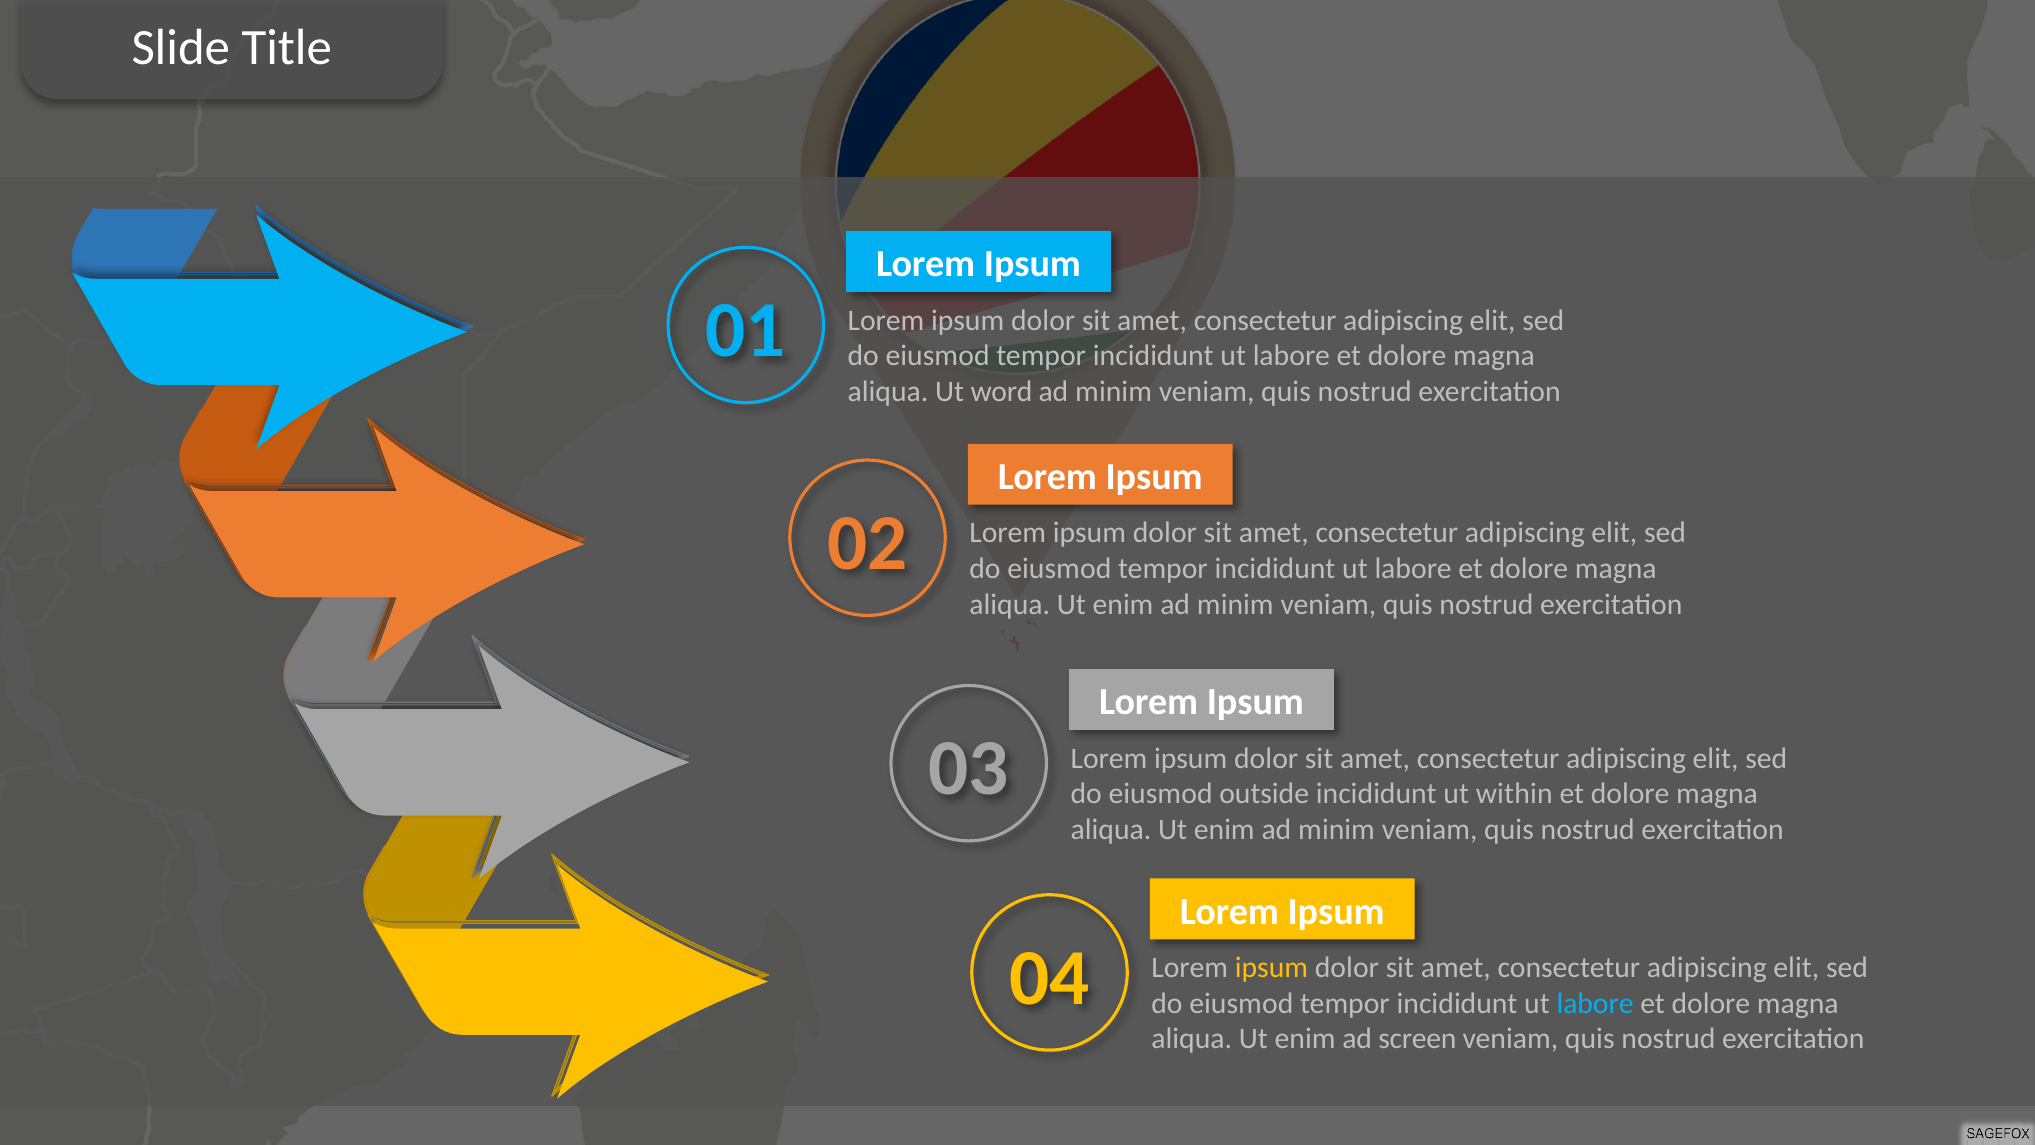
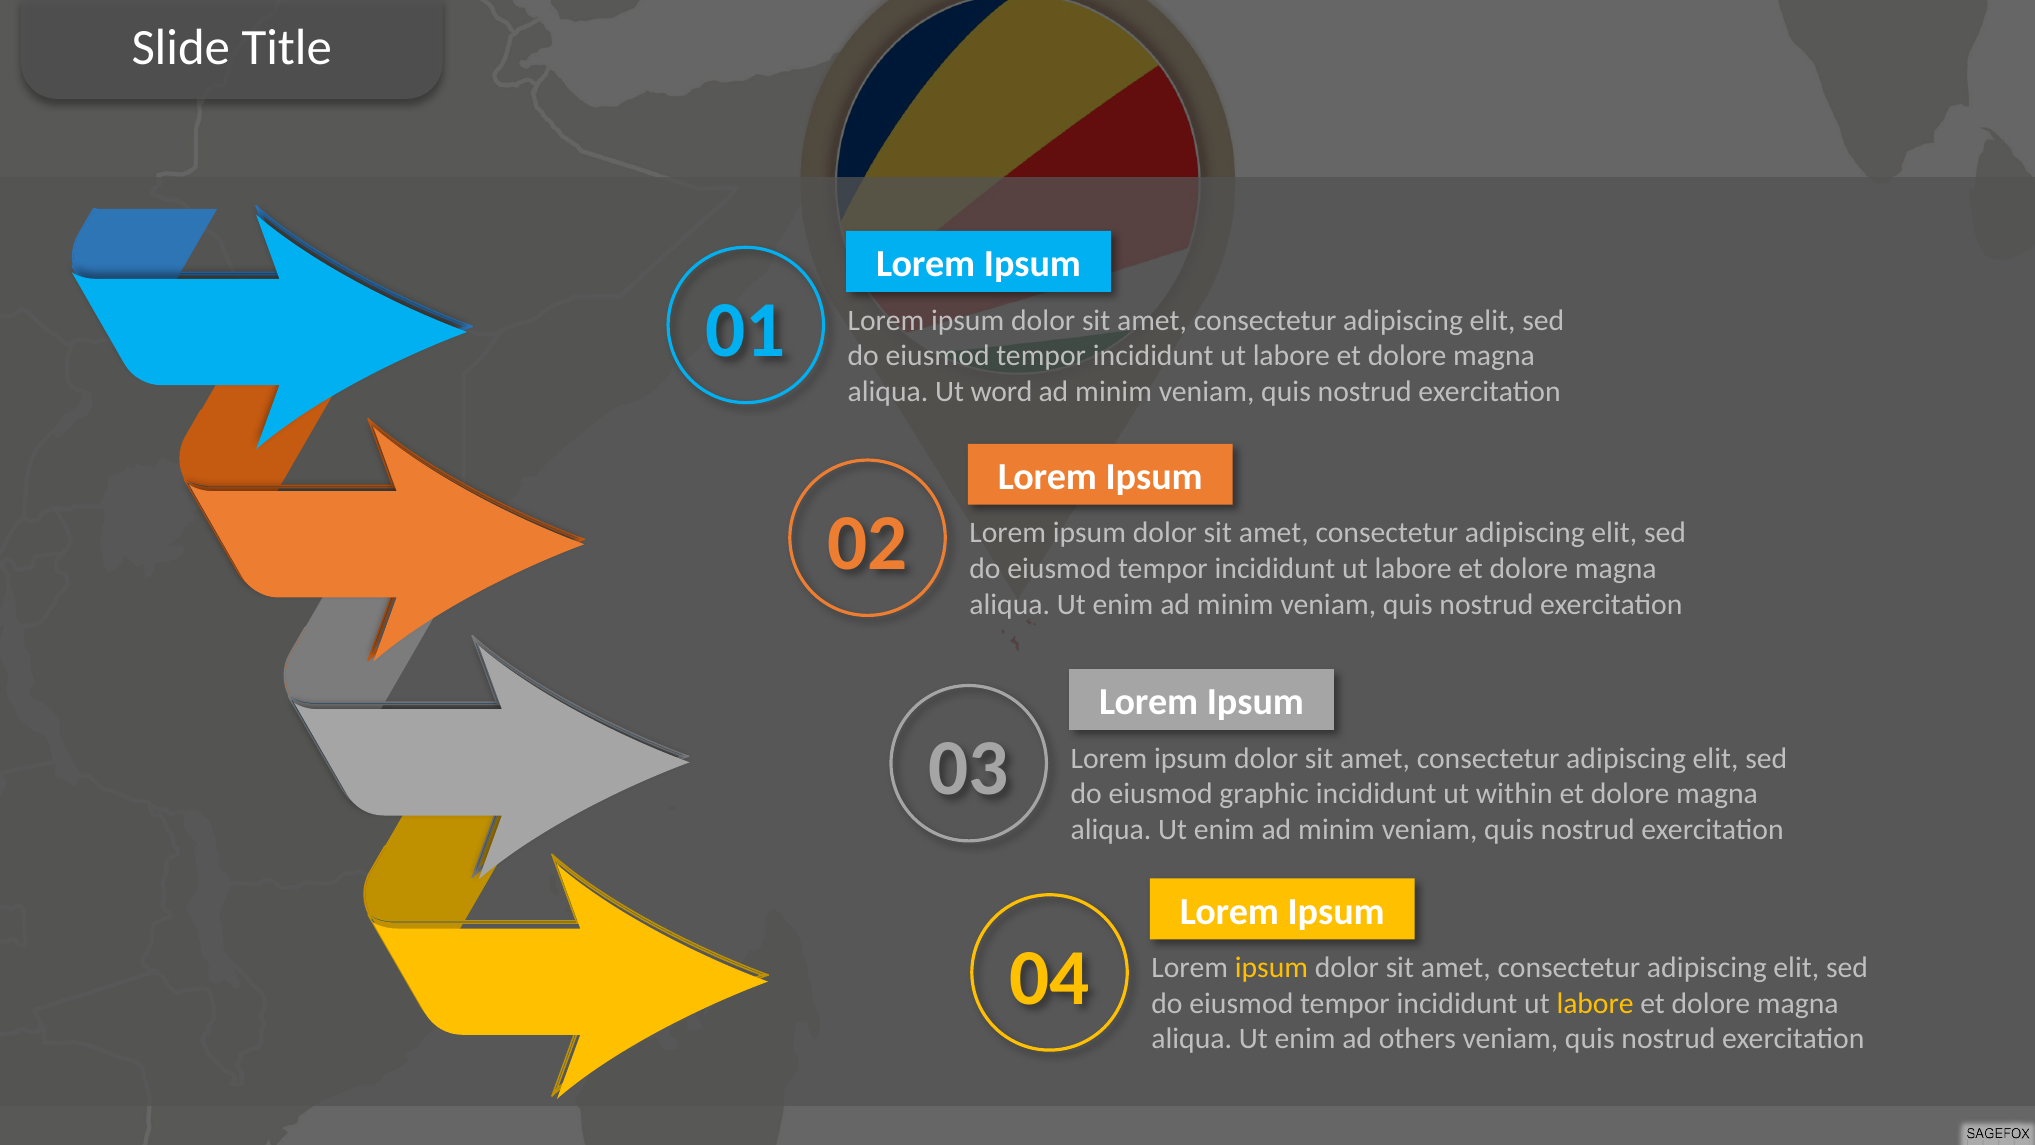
outside: outside -> graphic (1264, 794)
labore colour: light blue -> yellow (1595, 1003)
screen: screen -> others (1417, 1039)
